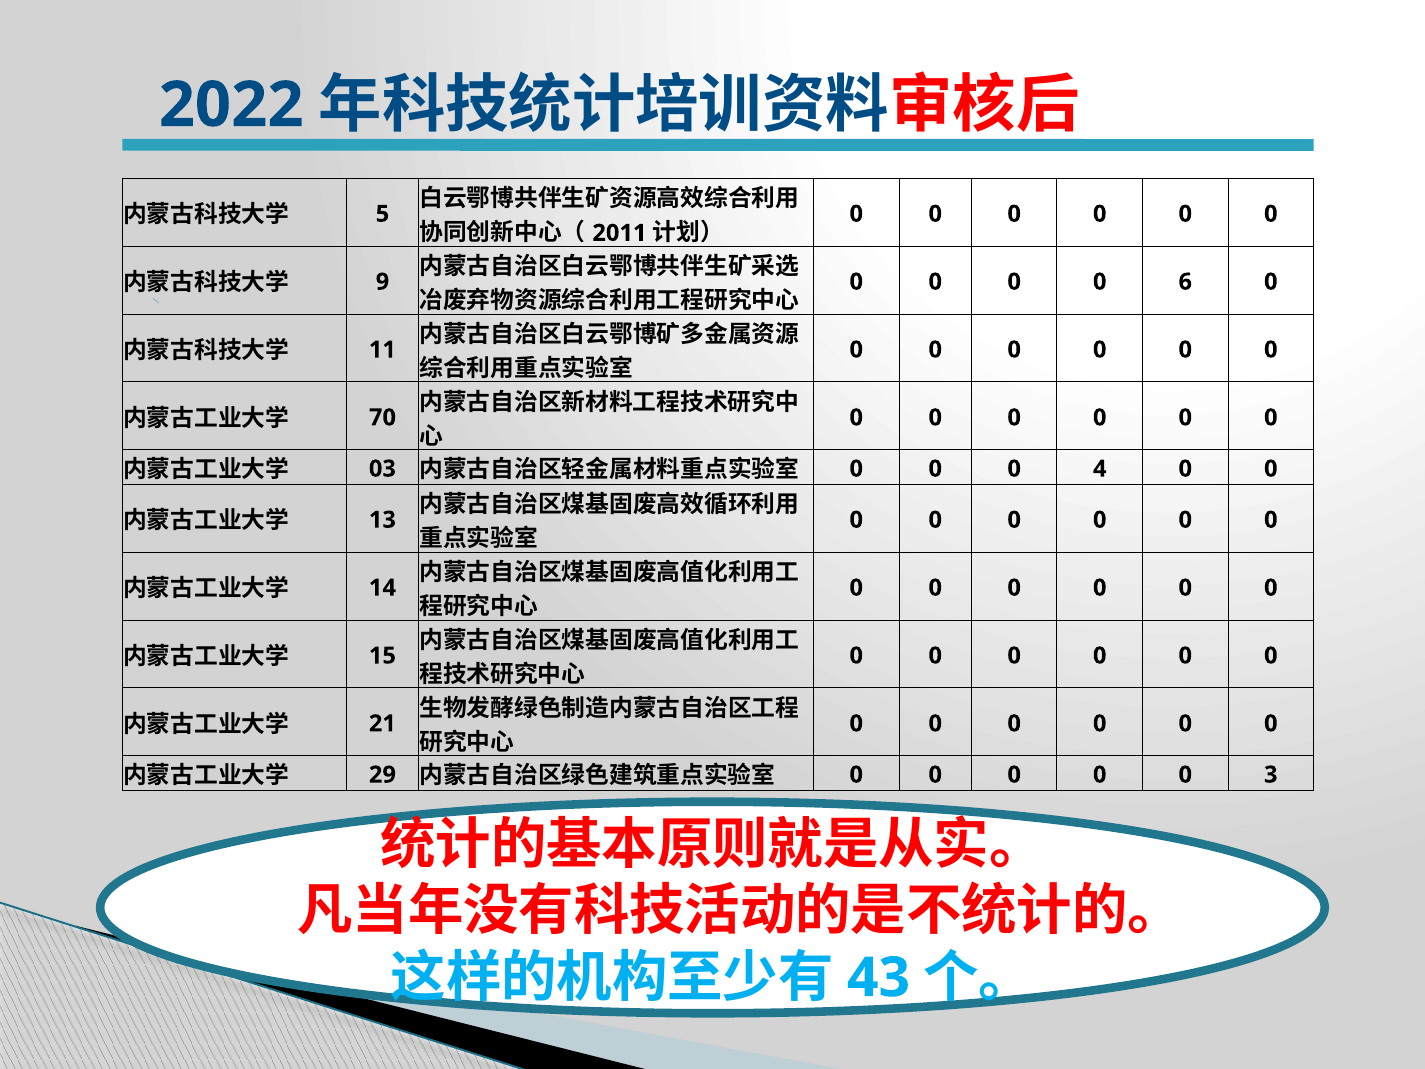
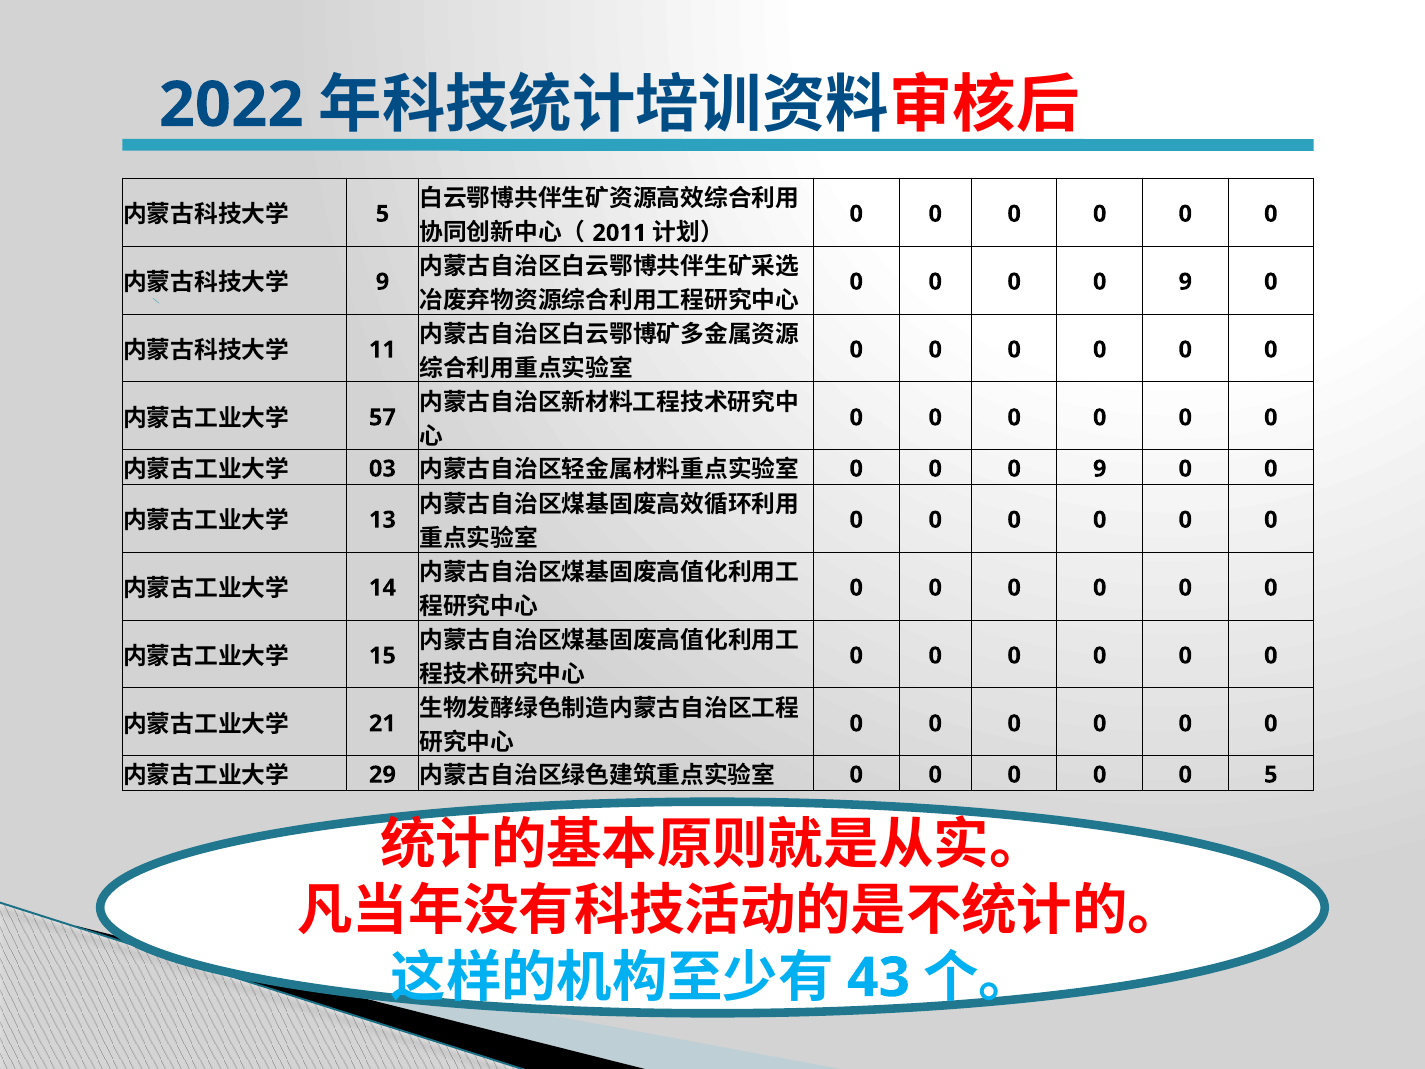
6: 6 -> 9 (1185, 282)
70: 70 -> 57 (382, 417)
4: 4 -> 9 (1100, 469)
0 3: 3 -> 5 (1271, 775)
